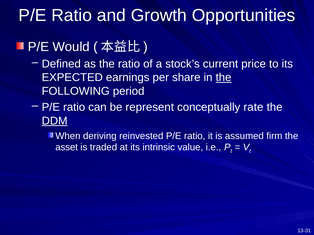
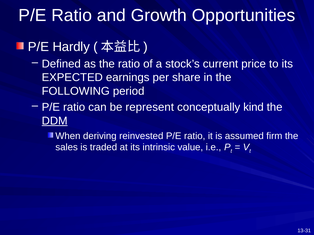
Would: Would -> Hardly (71, 47)
the underline: present -> none (224, 78)
rate: rate -> kind (254, 107)
asset: asset -> sales (67, 148)
